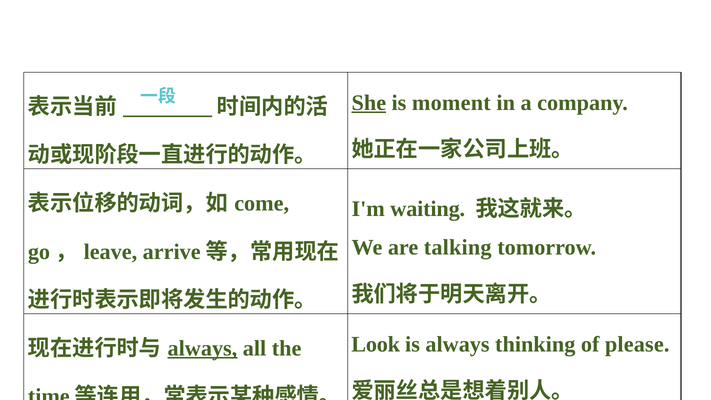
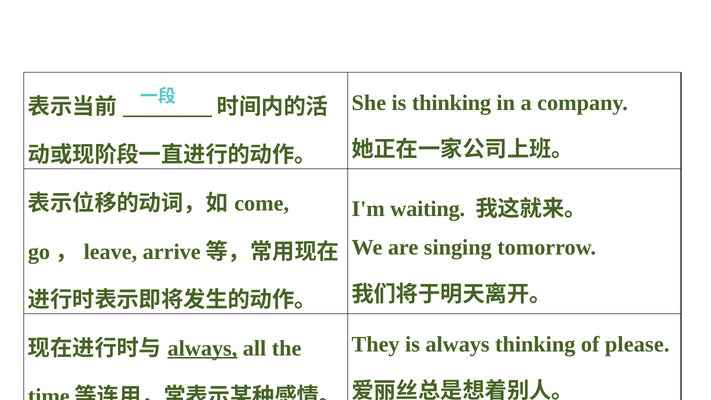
She underline: present -> none (369, 103)
is moment: moment -> thinking (452, 103)
talking: talking -> singing (458, 248)
Look: Look -> They (376, 344)
